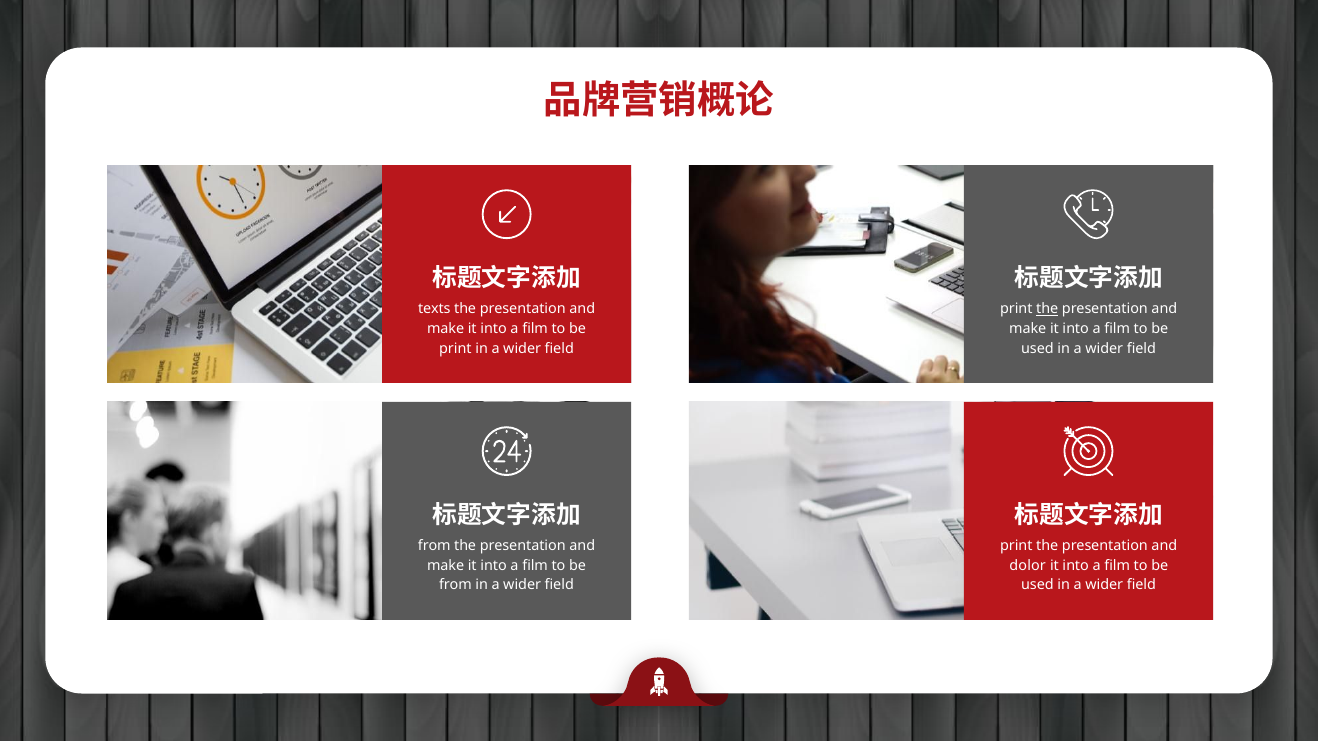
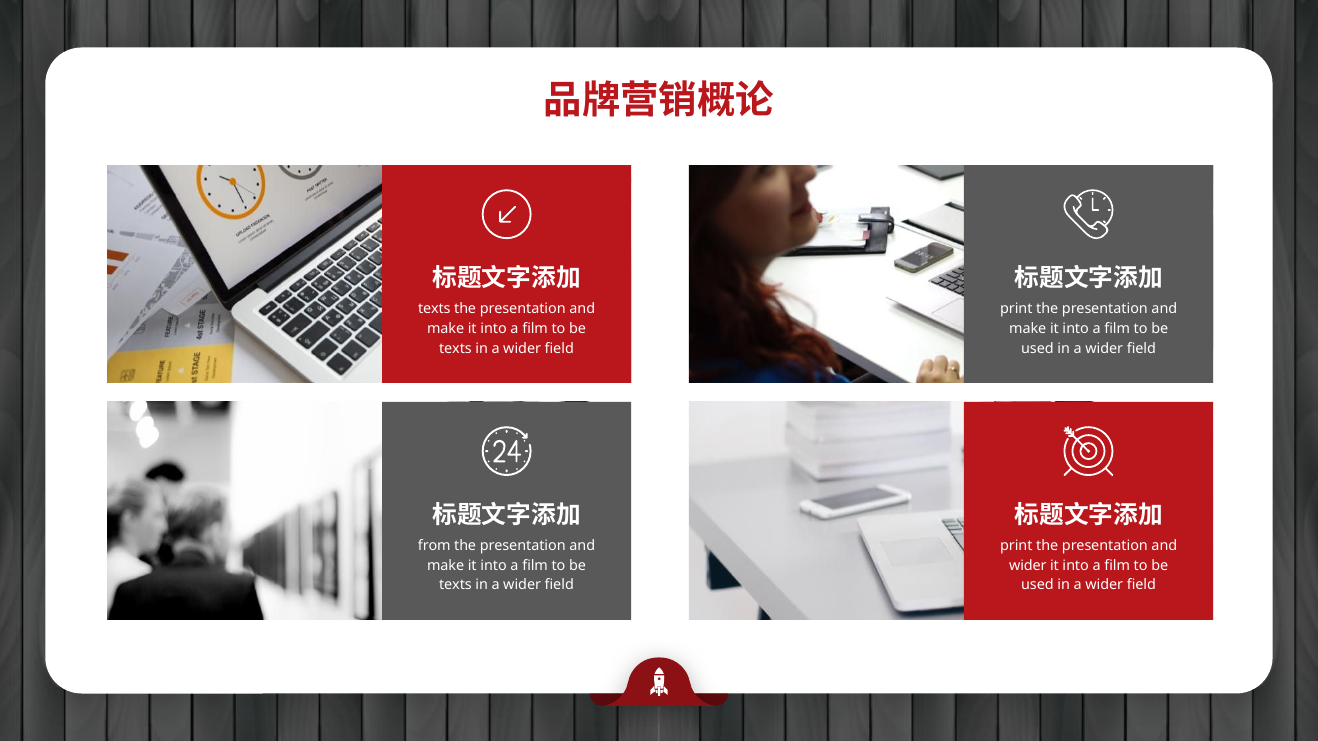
the underline: present -> none (1047, 309)
print: print -> texts (455, 349)
dolor: dolor -> wider (1028, 566)
from: from -> texts (455, 585)
